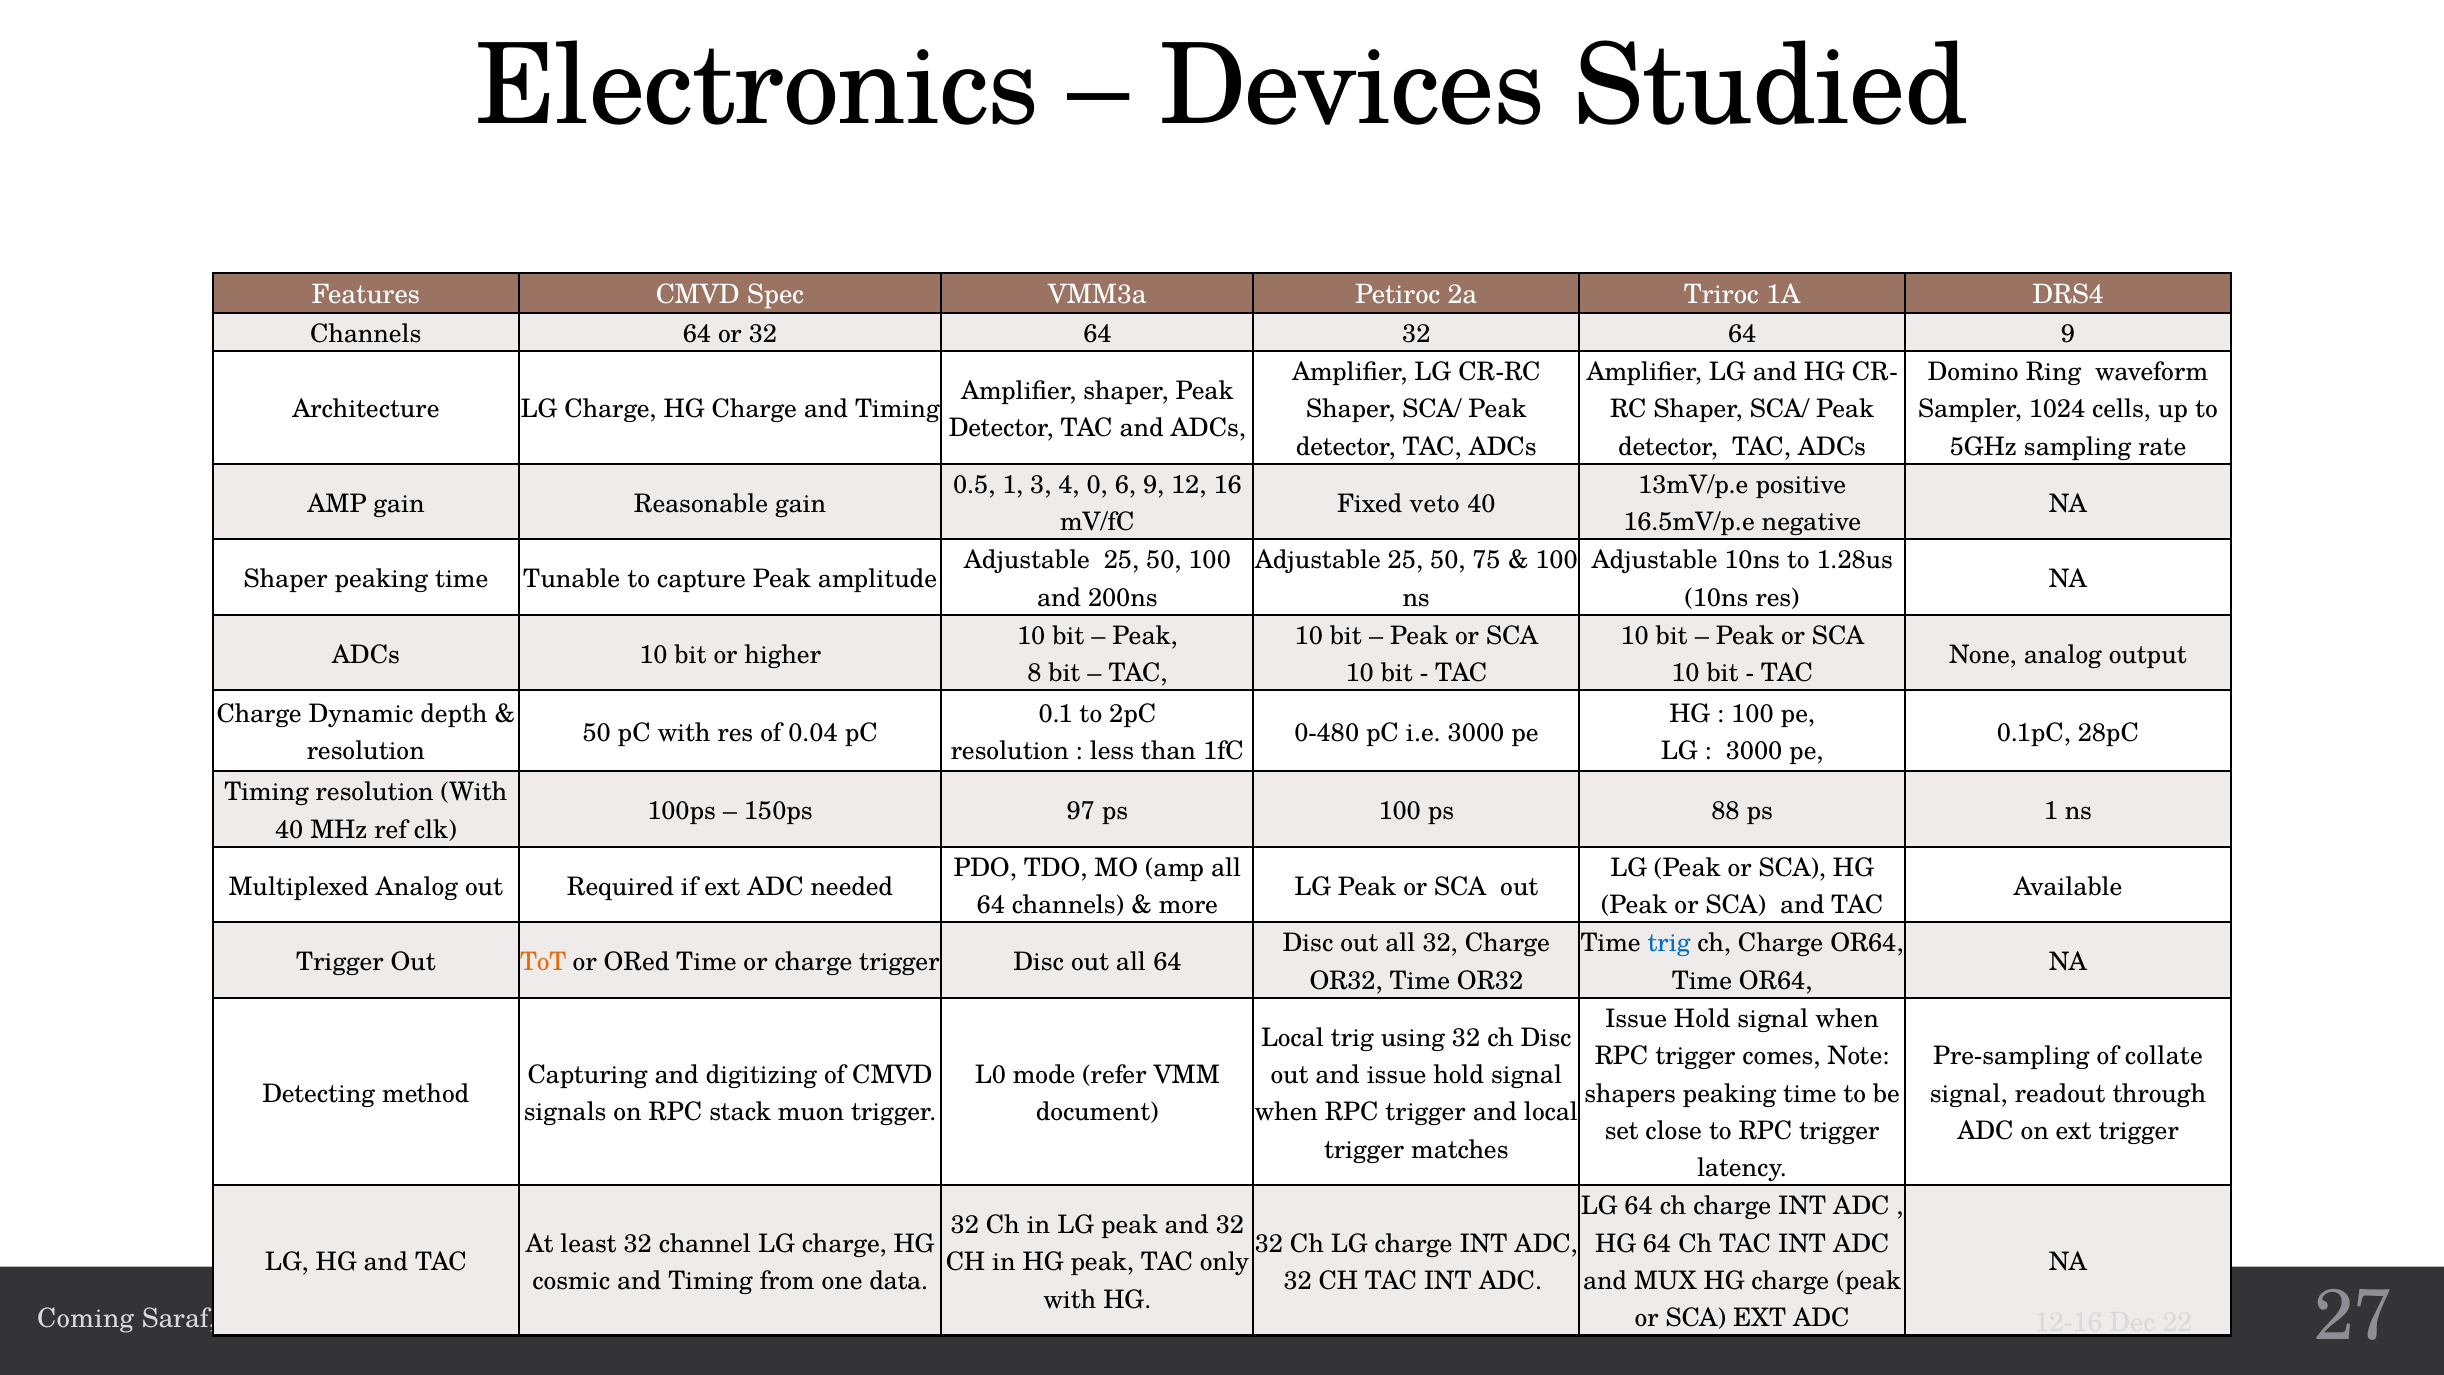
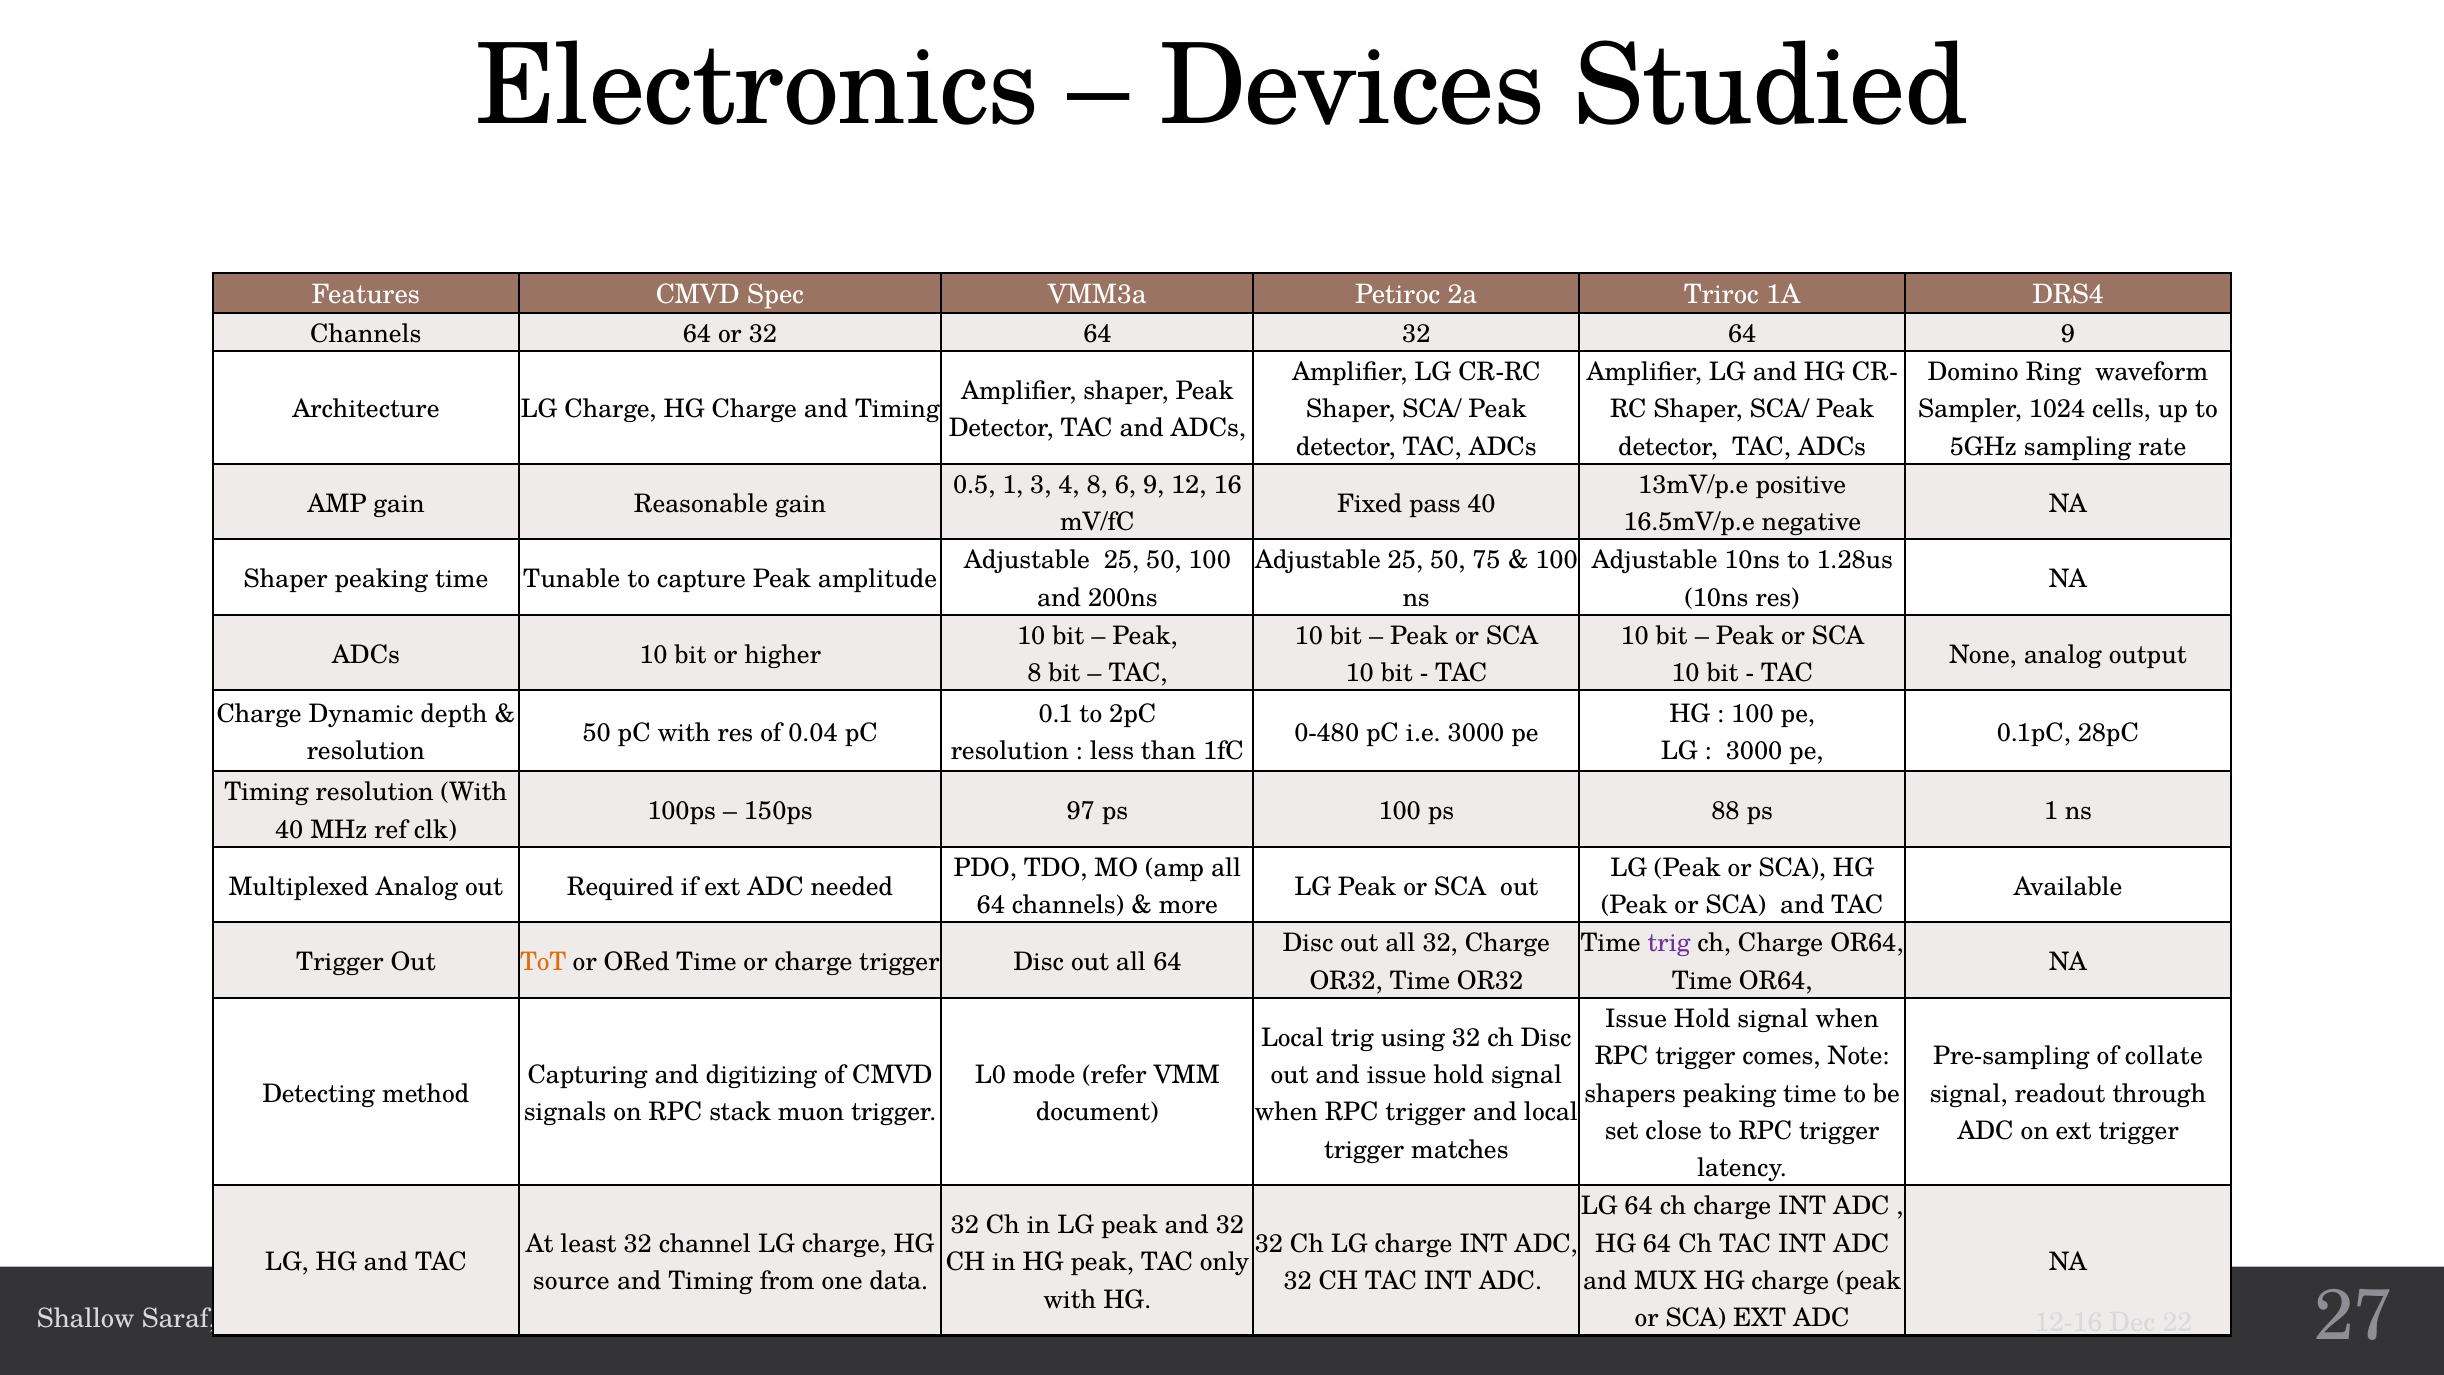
4 0: 0 -> 8 (1097, 485)
veto: veto -> pass (1435, 504)
trig colour: blue -> purple (1669, 943)
cosmic: cosmic -> source (571, 1281)
Coming: Coming -> Shallow (86, 1319)
